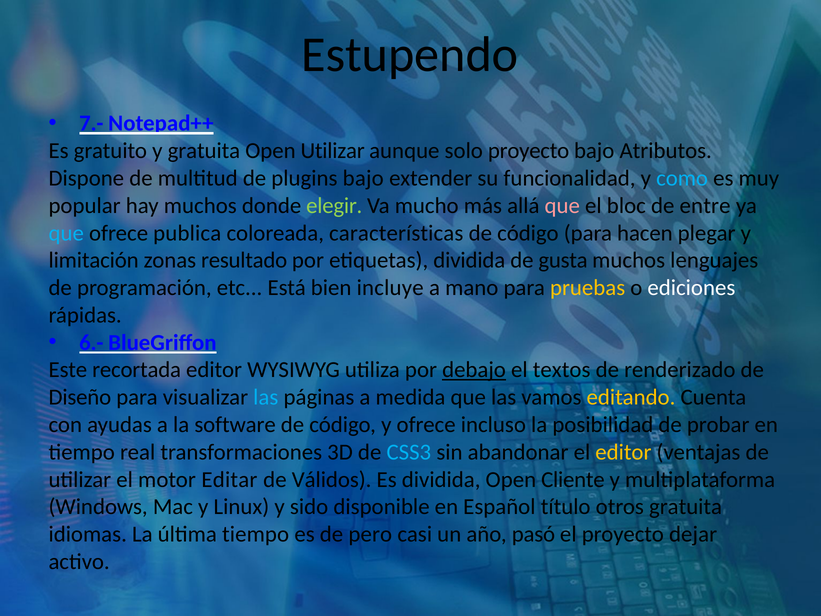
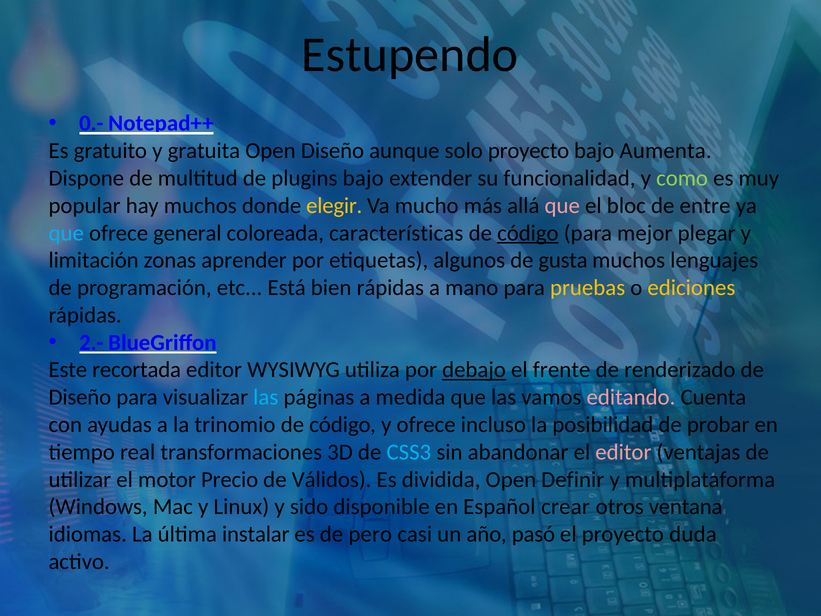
7.-: 7.- -> 0.- (91, 123)
Open Utilizar: Utilizar -> Diseño (333, 151)
Atributos: Atributos -> Aumenta (666, 151)
como colour: light blue -> light green (682, 178)
elegir colour: light green -> yellow (334, 206)
publica: publica -> general (187, 233)
código underline: none -> present (528, 233)
hacen: hacen -> mejor (645, 233)
resultado: resultado -> aprender (244, 260)
etiquetas dividida: dividida -> algunos (469, 260)
bien incluye: incluye -> rápidas (390, 288)
ediciones colour: white -> yellow (691, 288)
6.-: 6.- -> 2.- (91, 342)
textos: textos -> frente (562, 370)
editando colour: yellow -> pink (631, 397)
software: software -> trinomio (235, 425)
editor colour: yellow -> pink (623, 452)
Editar: Editar -> Precio (230, 479)
Cliente: Cliente -> Definir (573, 479)
título: título -> crear (566, 507)
otros gratuita: gratuita -> ventana (686, 507)
última tiempo: tiempo -> instalar (256, 534)
dejar: dejar -> duda (693, 534)
